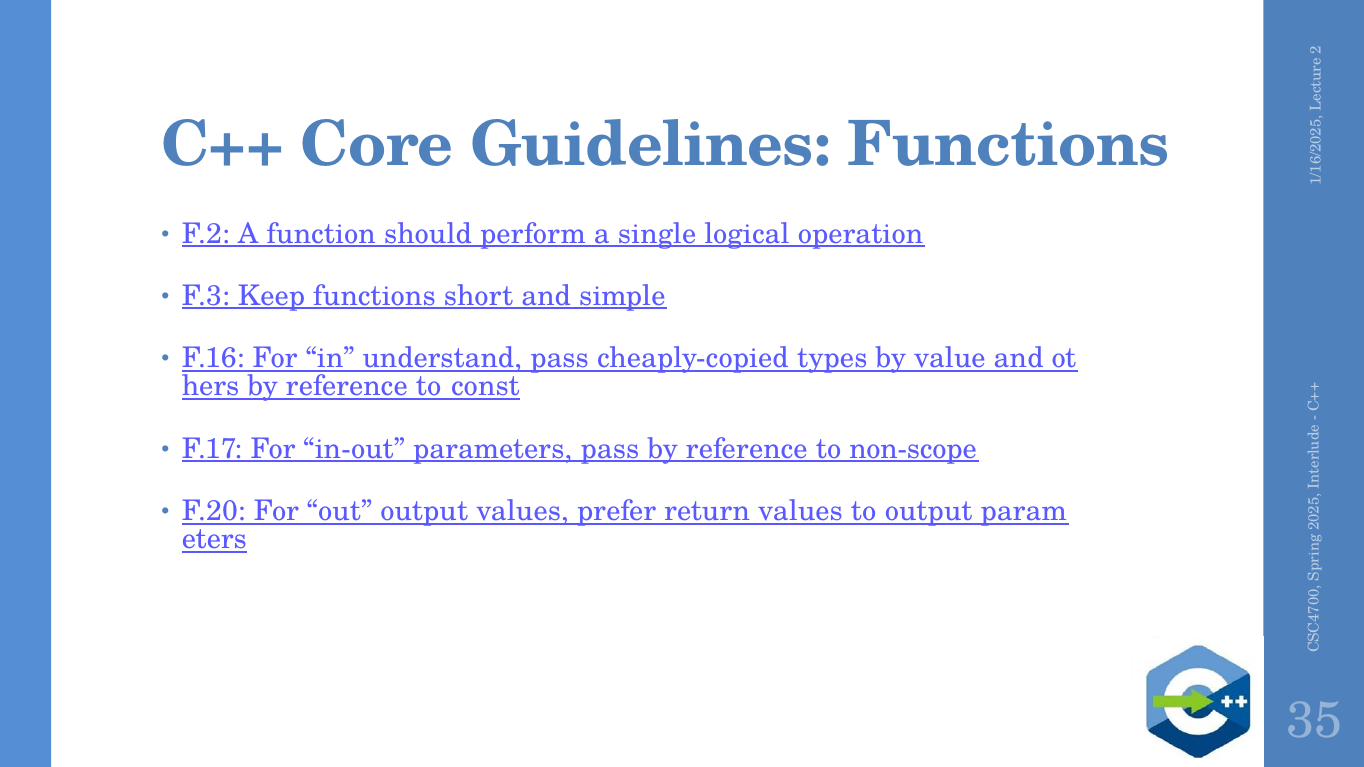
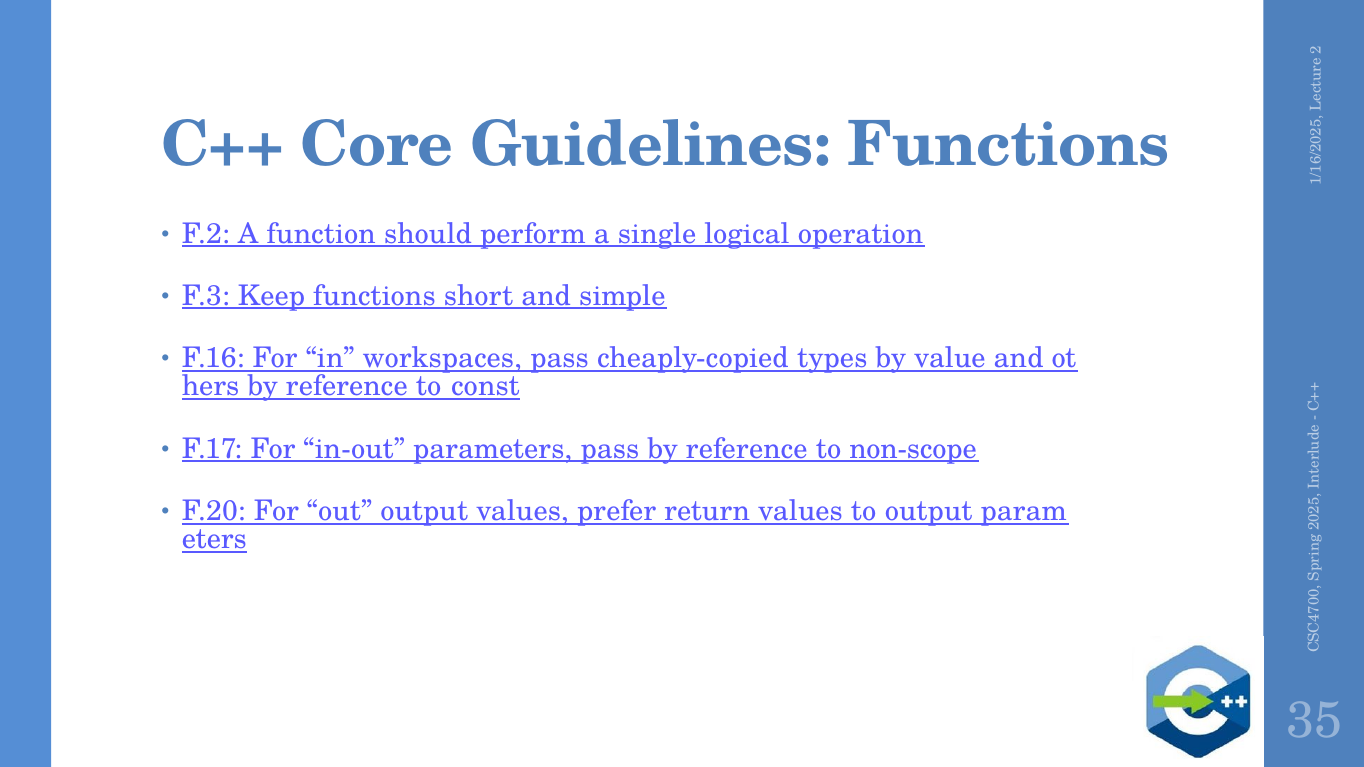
understand: understand -> workspaces (442, 358)
